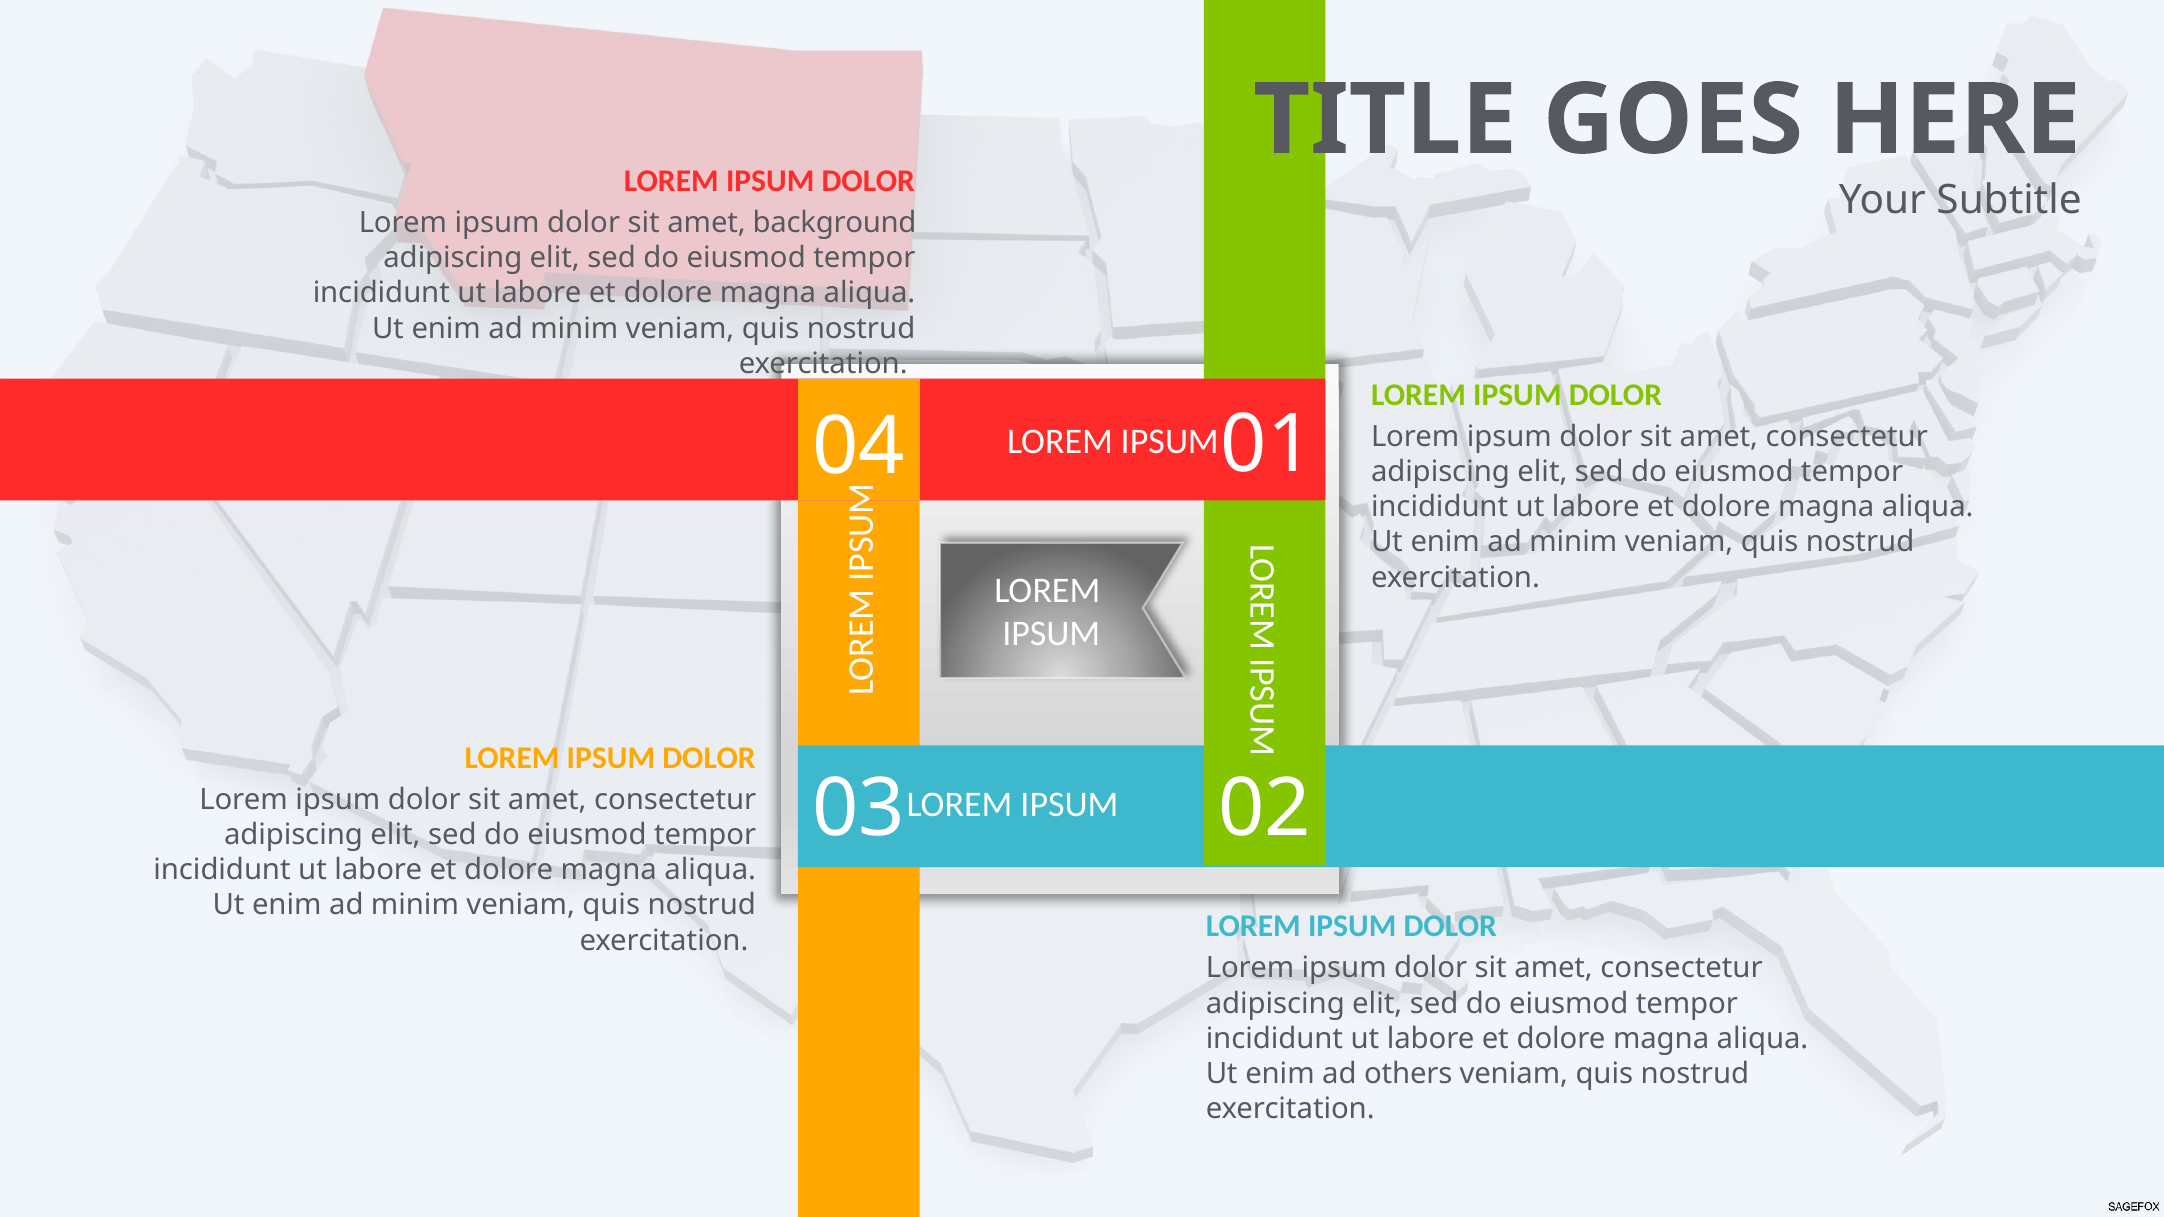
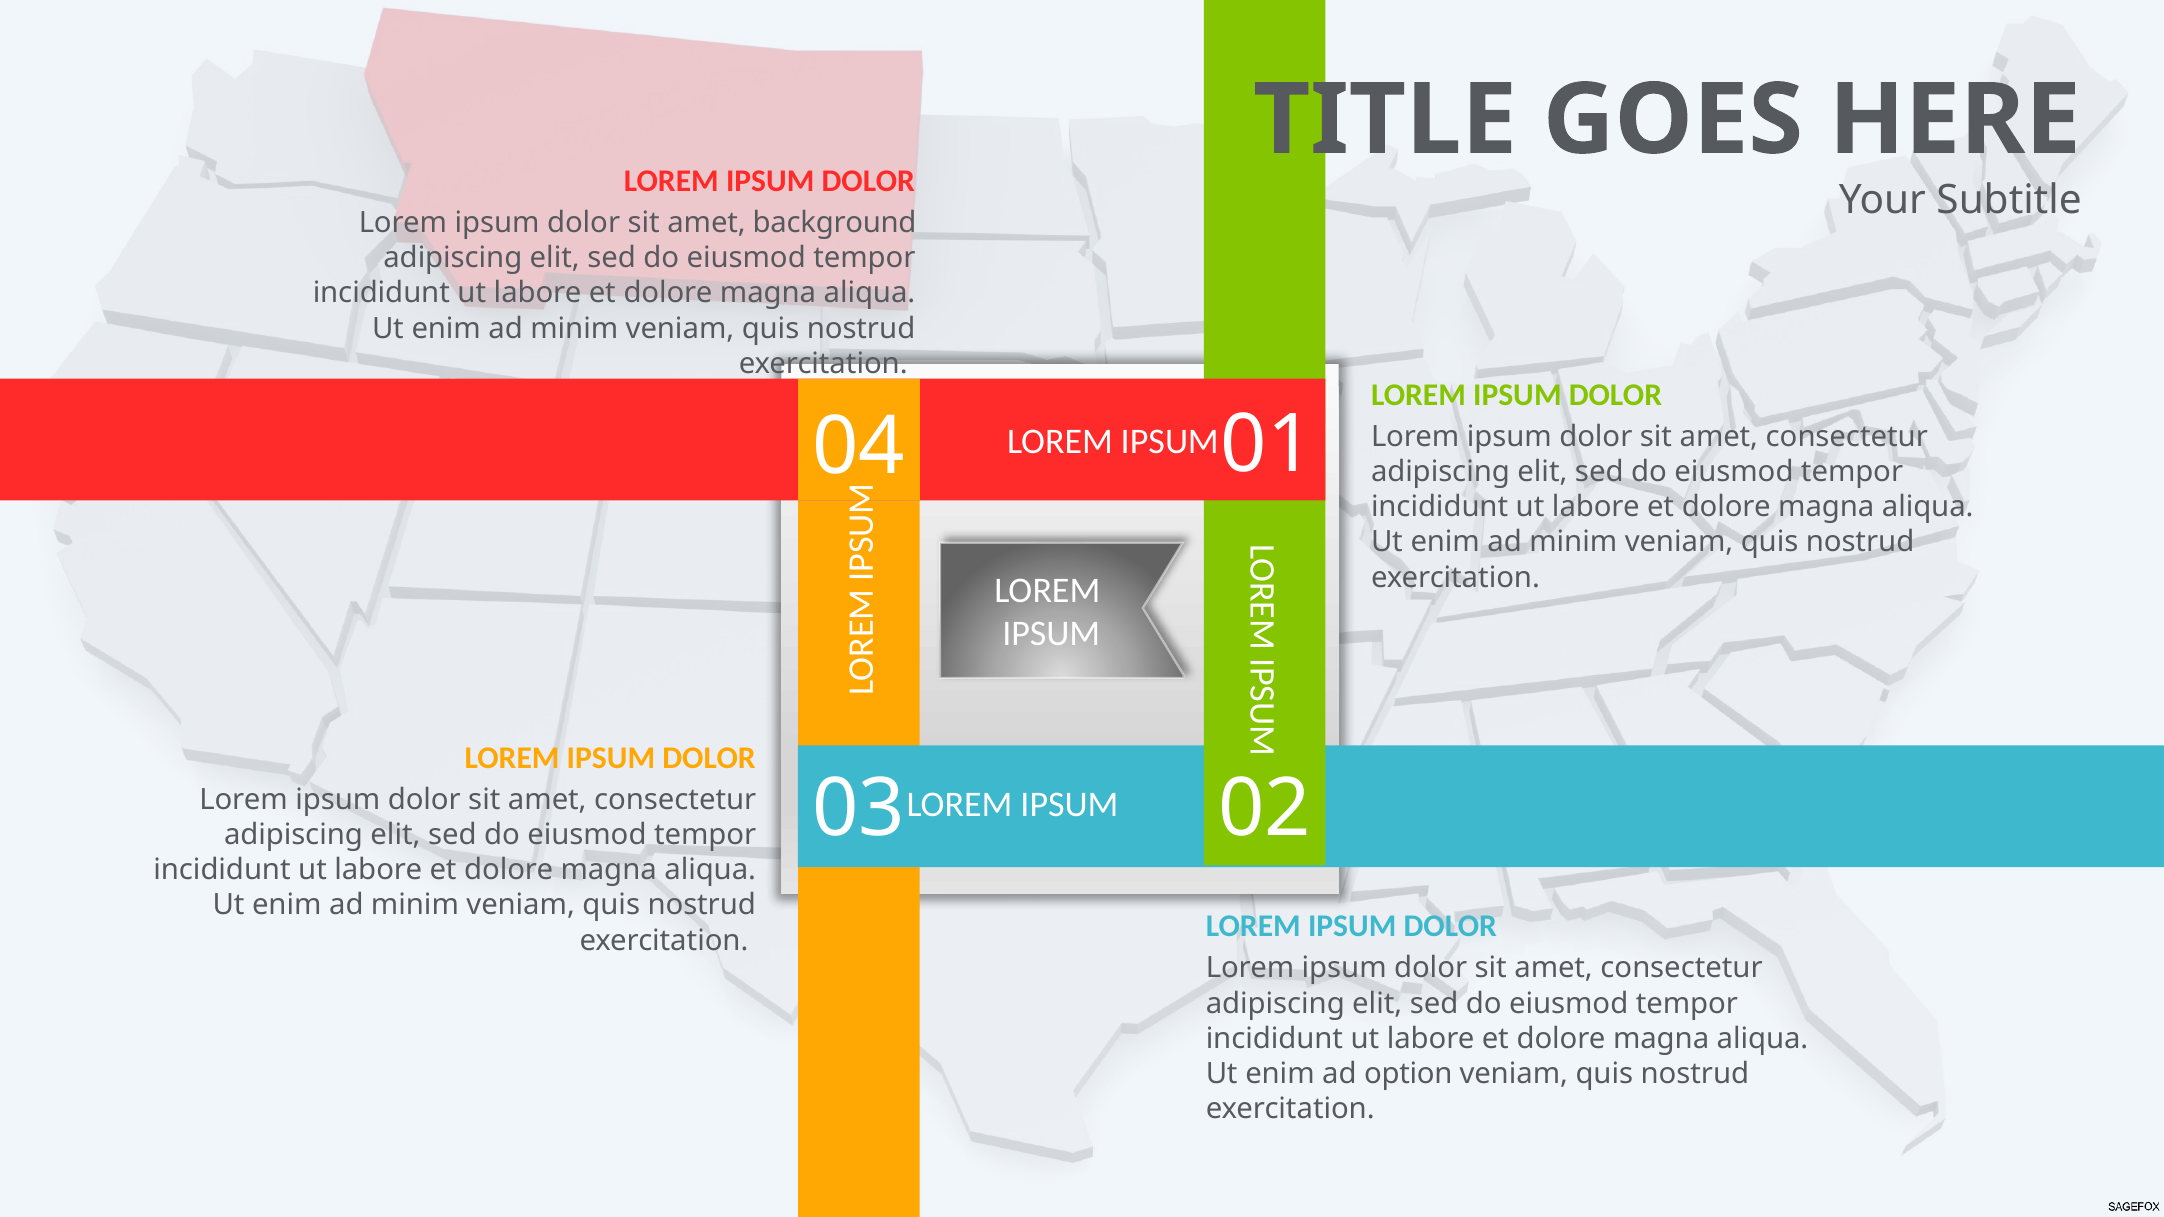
others: others -> option (1408, 1074)
